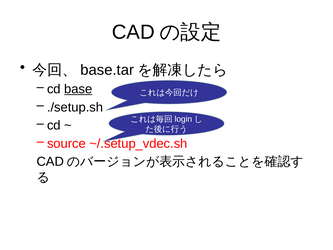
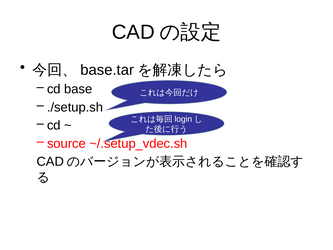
base underline: present -> none (78, 89)
